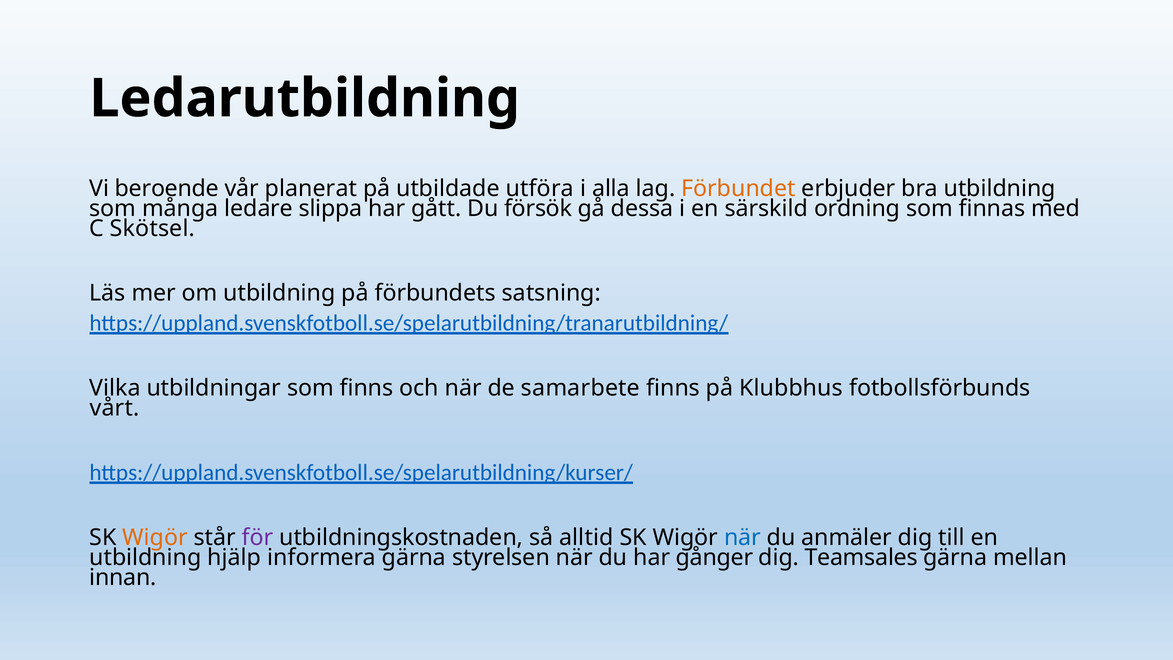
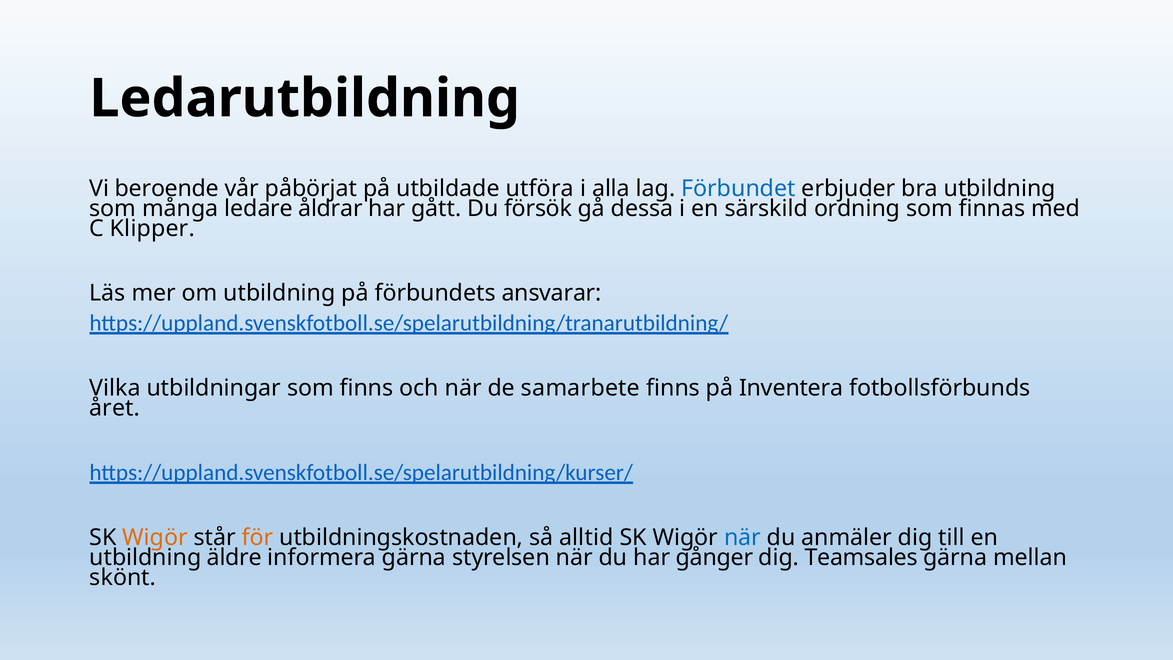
planerat: planerat -> påbörjat (311, 188)
Förbundet colour: orange -> blue (738, 188)
slippa: slippa -> åldrar (331, 208)
Skötsel: Skötsel -> Klipper (152, 229)
satsning: satsning -> ansvarar (552, 293)
Klubbhus: Klubbhus -> Inventera (791, 388)
vårt: vårt -> året (115, 408)
för colour: purple -> orange (258, 537)
hjälp: hjälp -> äldre (234, 557)
innan: innan -> skönt (123, 577)
